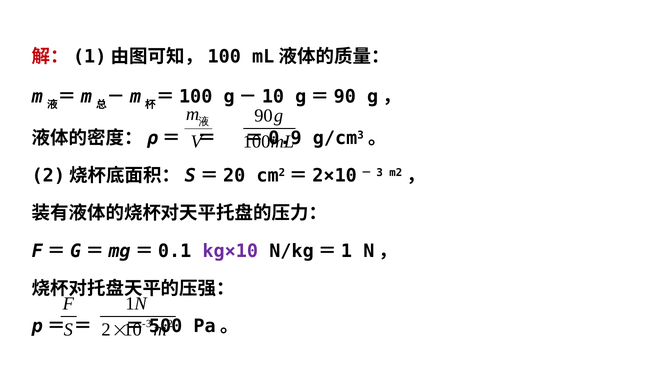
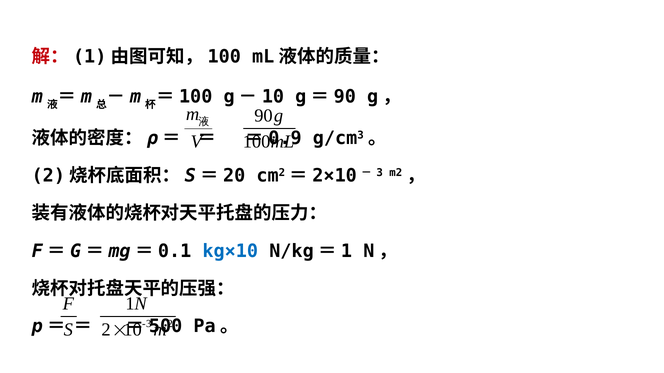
kg×10 colour: purple -> blue (230, 251)
